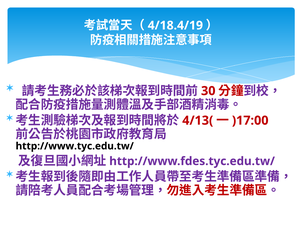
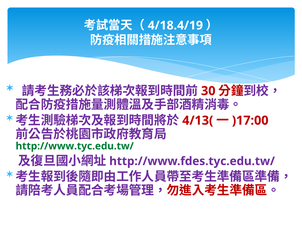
http://www.tyc.edu.tw/ colour: black -> green (75, 146)
